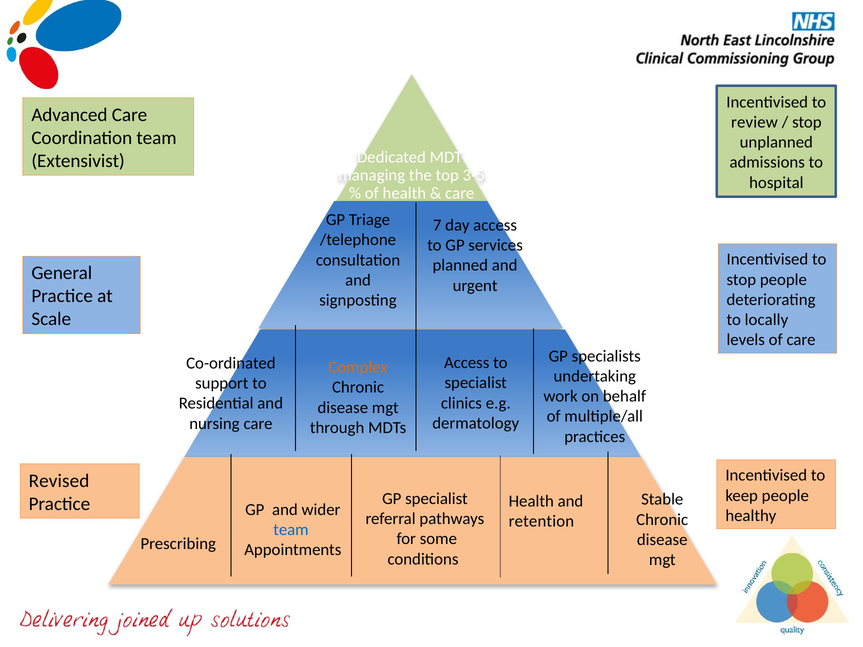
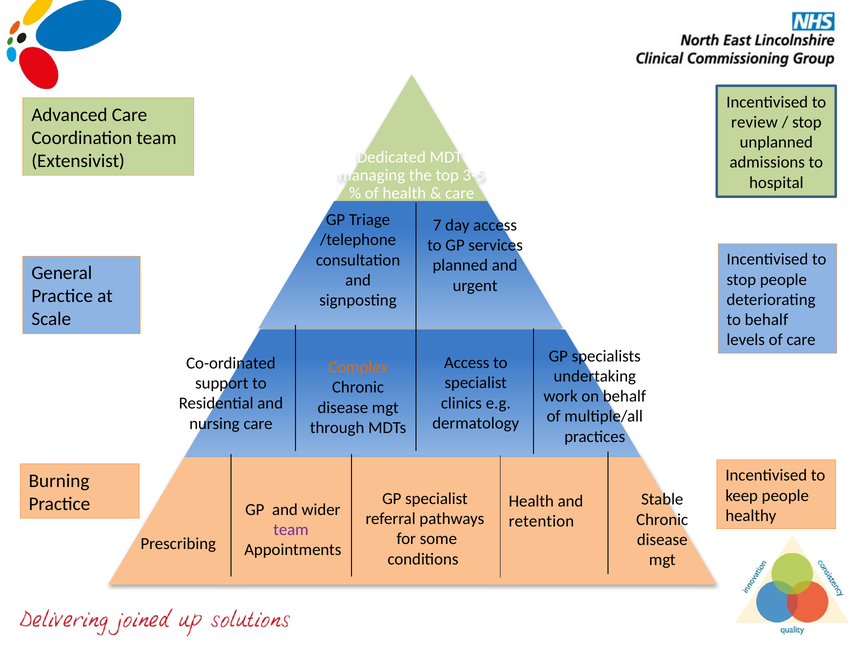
to locally: locally -> behalf (766, 320)
Revised: Revised -> Burning (59, 481)
team colour: blue -> purple (291, 530)
